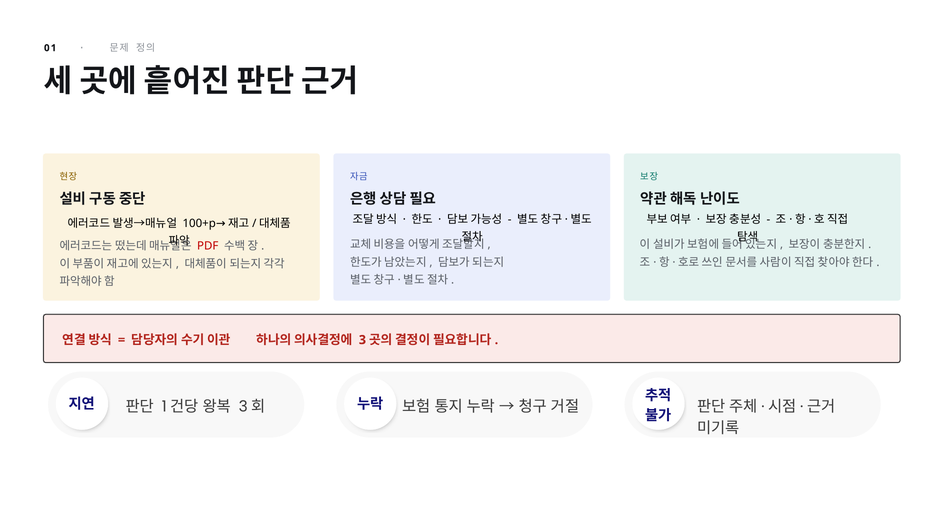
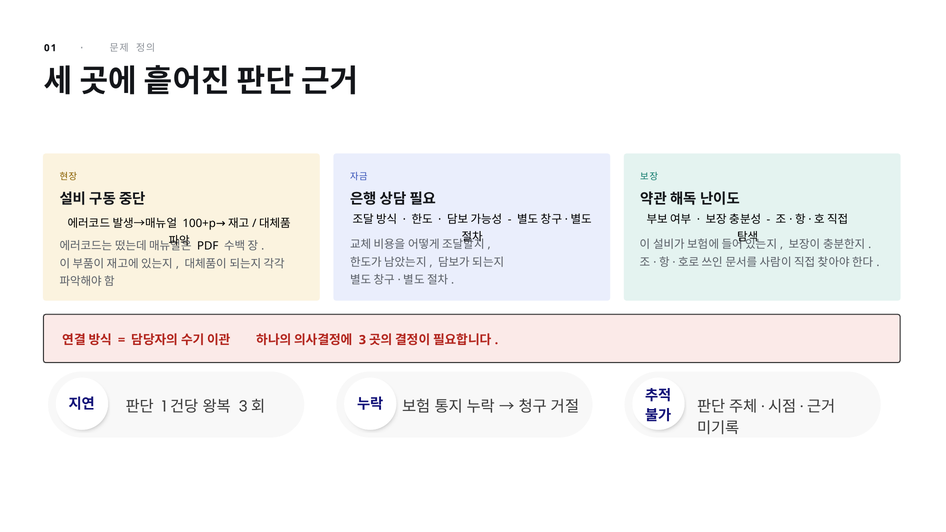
PDF colour: red -> black (208, 246)
